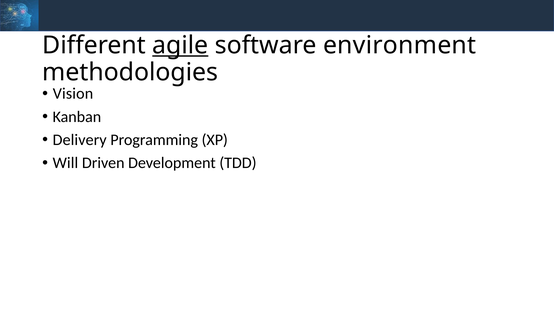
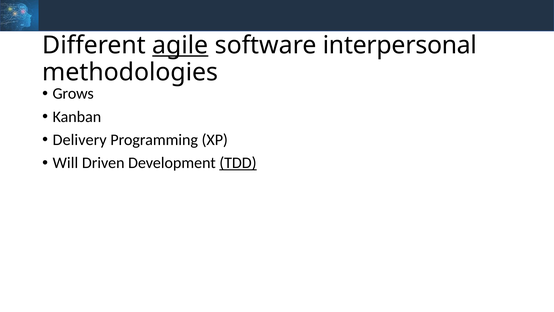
environment: environment -> interpersonal (400, 45)
Vision: Vision -> Grows (73, 94)
TDD underline: none -> present (238, 163)
